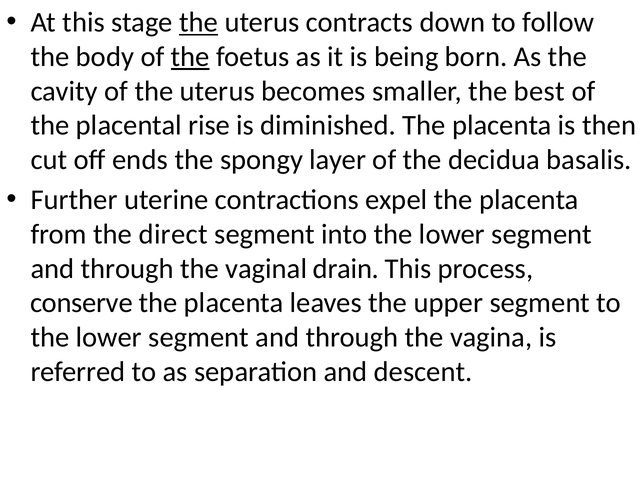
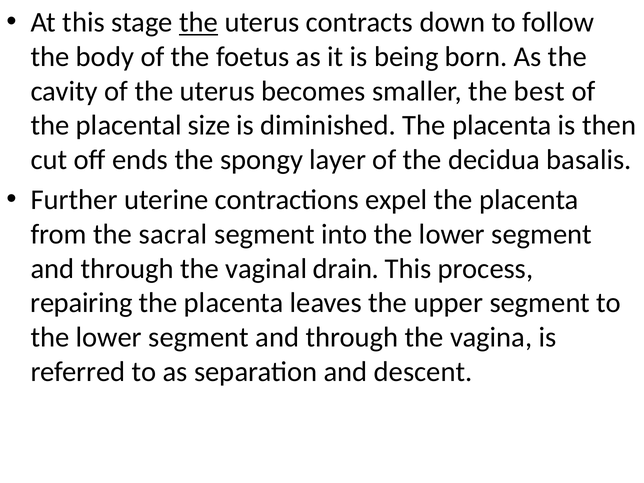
the underline: present -> none (190, 57)
rise: rise -> size (209, 125)
direct: direct -> sacral (173, 234)
conserve: conserve -> repairing (81, 303)
